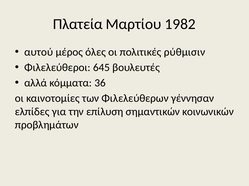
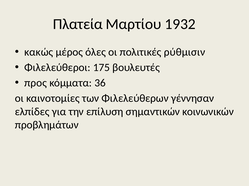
1982: 1982 -> 1932 (180, 24)
αυτού: αυτού -> κακώς (39, 52)
645: 645 -> 175 (101, 68)
αλλά: αλλά -> προς (36, 83)
